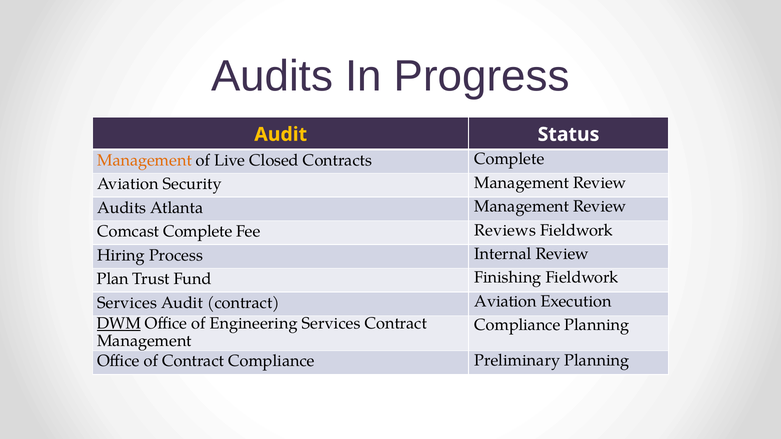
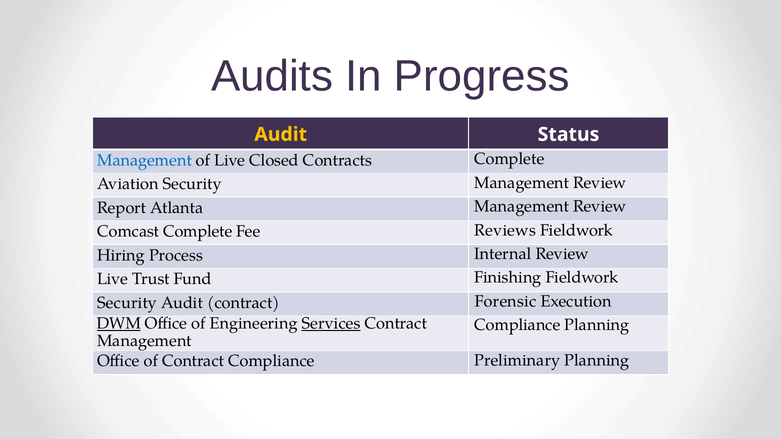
Management colour: orange -> blue (144, 160)
Audits: Audits -> Report (122, 208)
Plan: Plan -> Live (113, 279)
Services: Services -> Security (127, 303)
contract Aviation: Aviation -> Forensic (505, 302)
Services underline: none -> present (331, 324)
